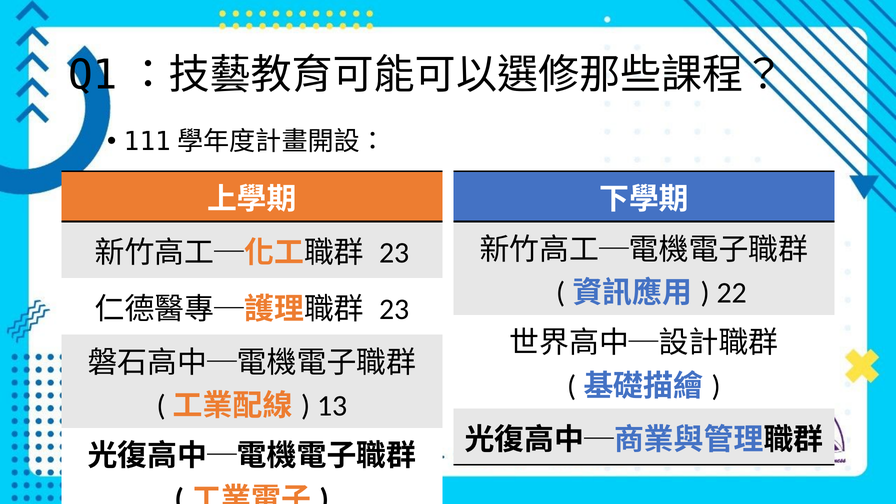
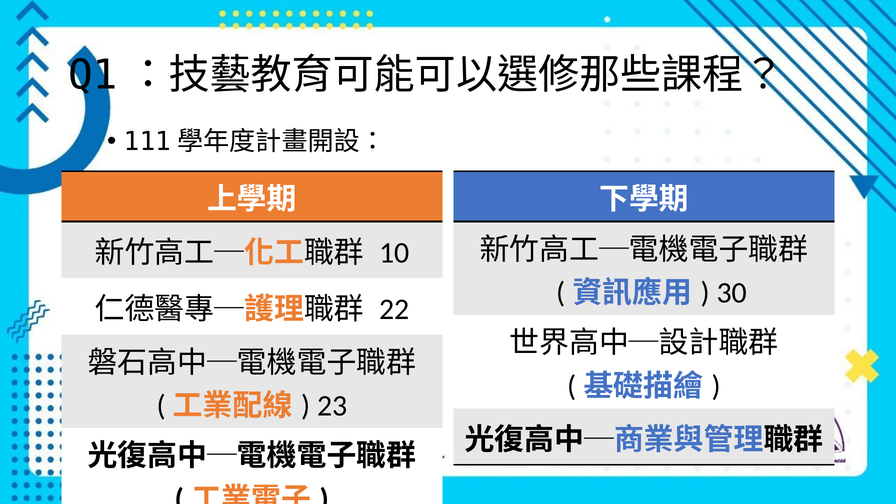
23: 23 -> 10 (394, 253)
22: 22 -> 30 (732, 293)
23: 23 -> 22 (394, 309)
13: 13 -> 23 (332, 406)
